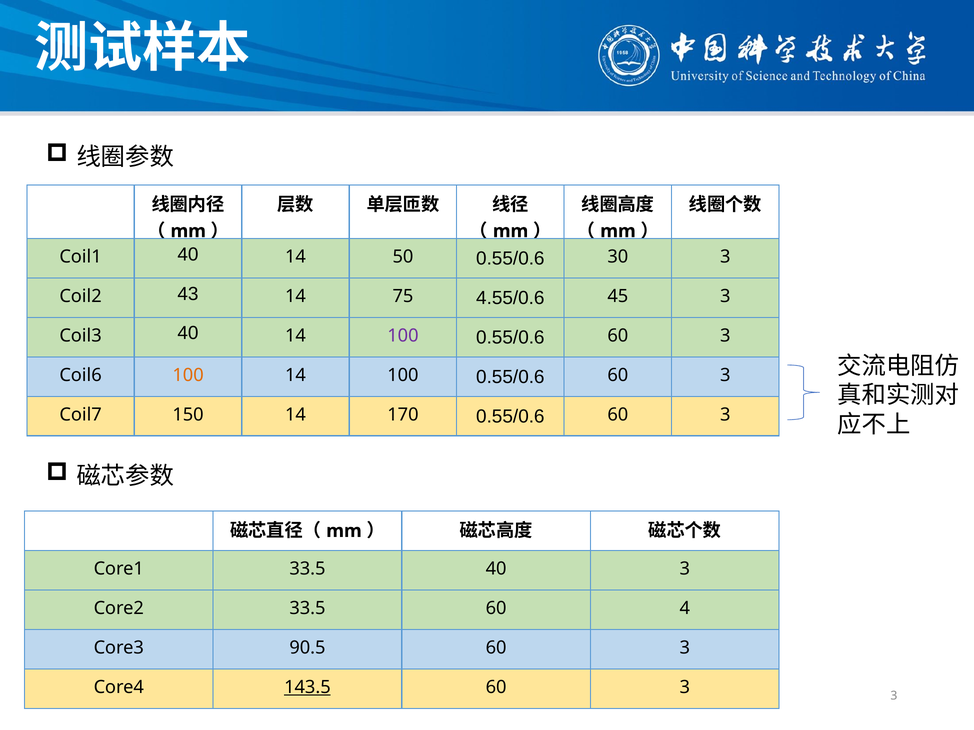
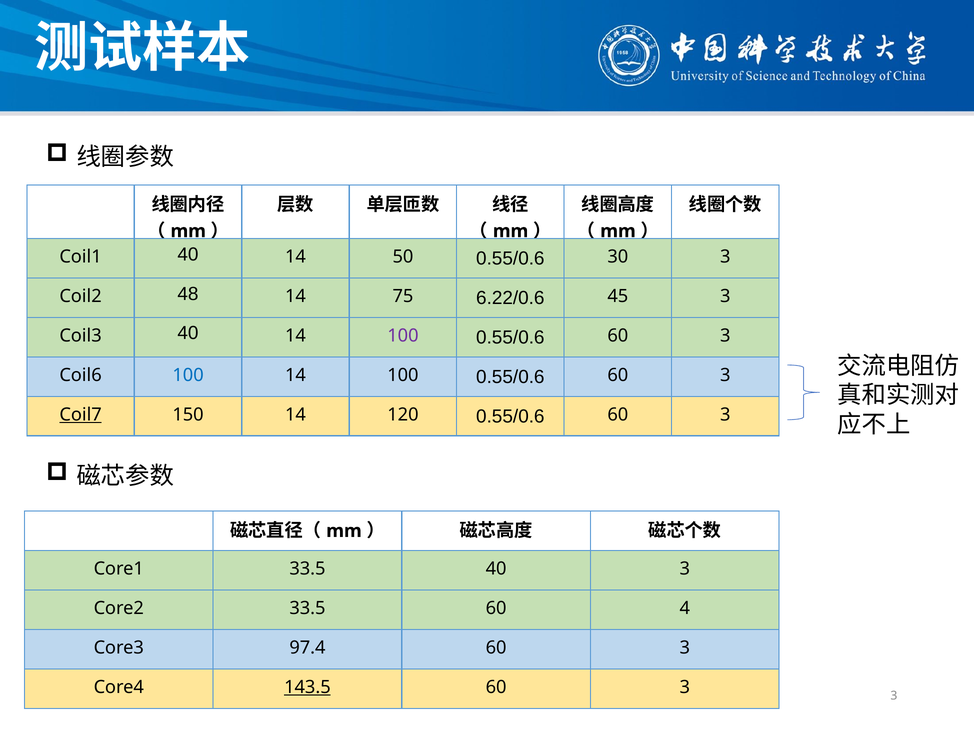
43: 43 -> 48 (188, 294)
4.55/0.6: 4.55/0.6 -> 6.22/0.6 (510, 298)
100 colour: orange -> blue (188, 375)
Coil7 underline: none -> present (81, 415)
170: 170 -> 120 (403, 415)
90.5: 90.5 -> 97.4 (307, 648)
